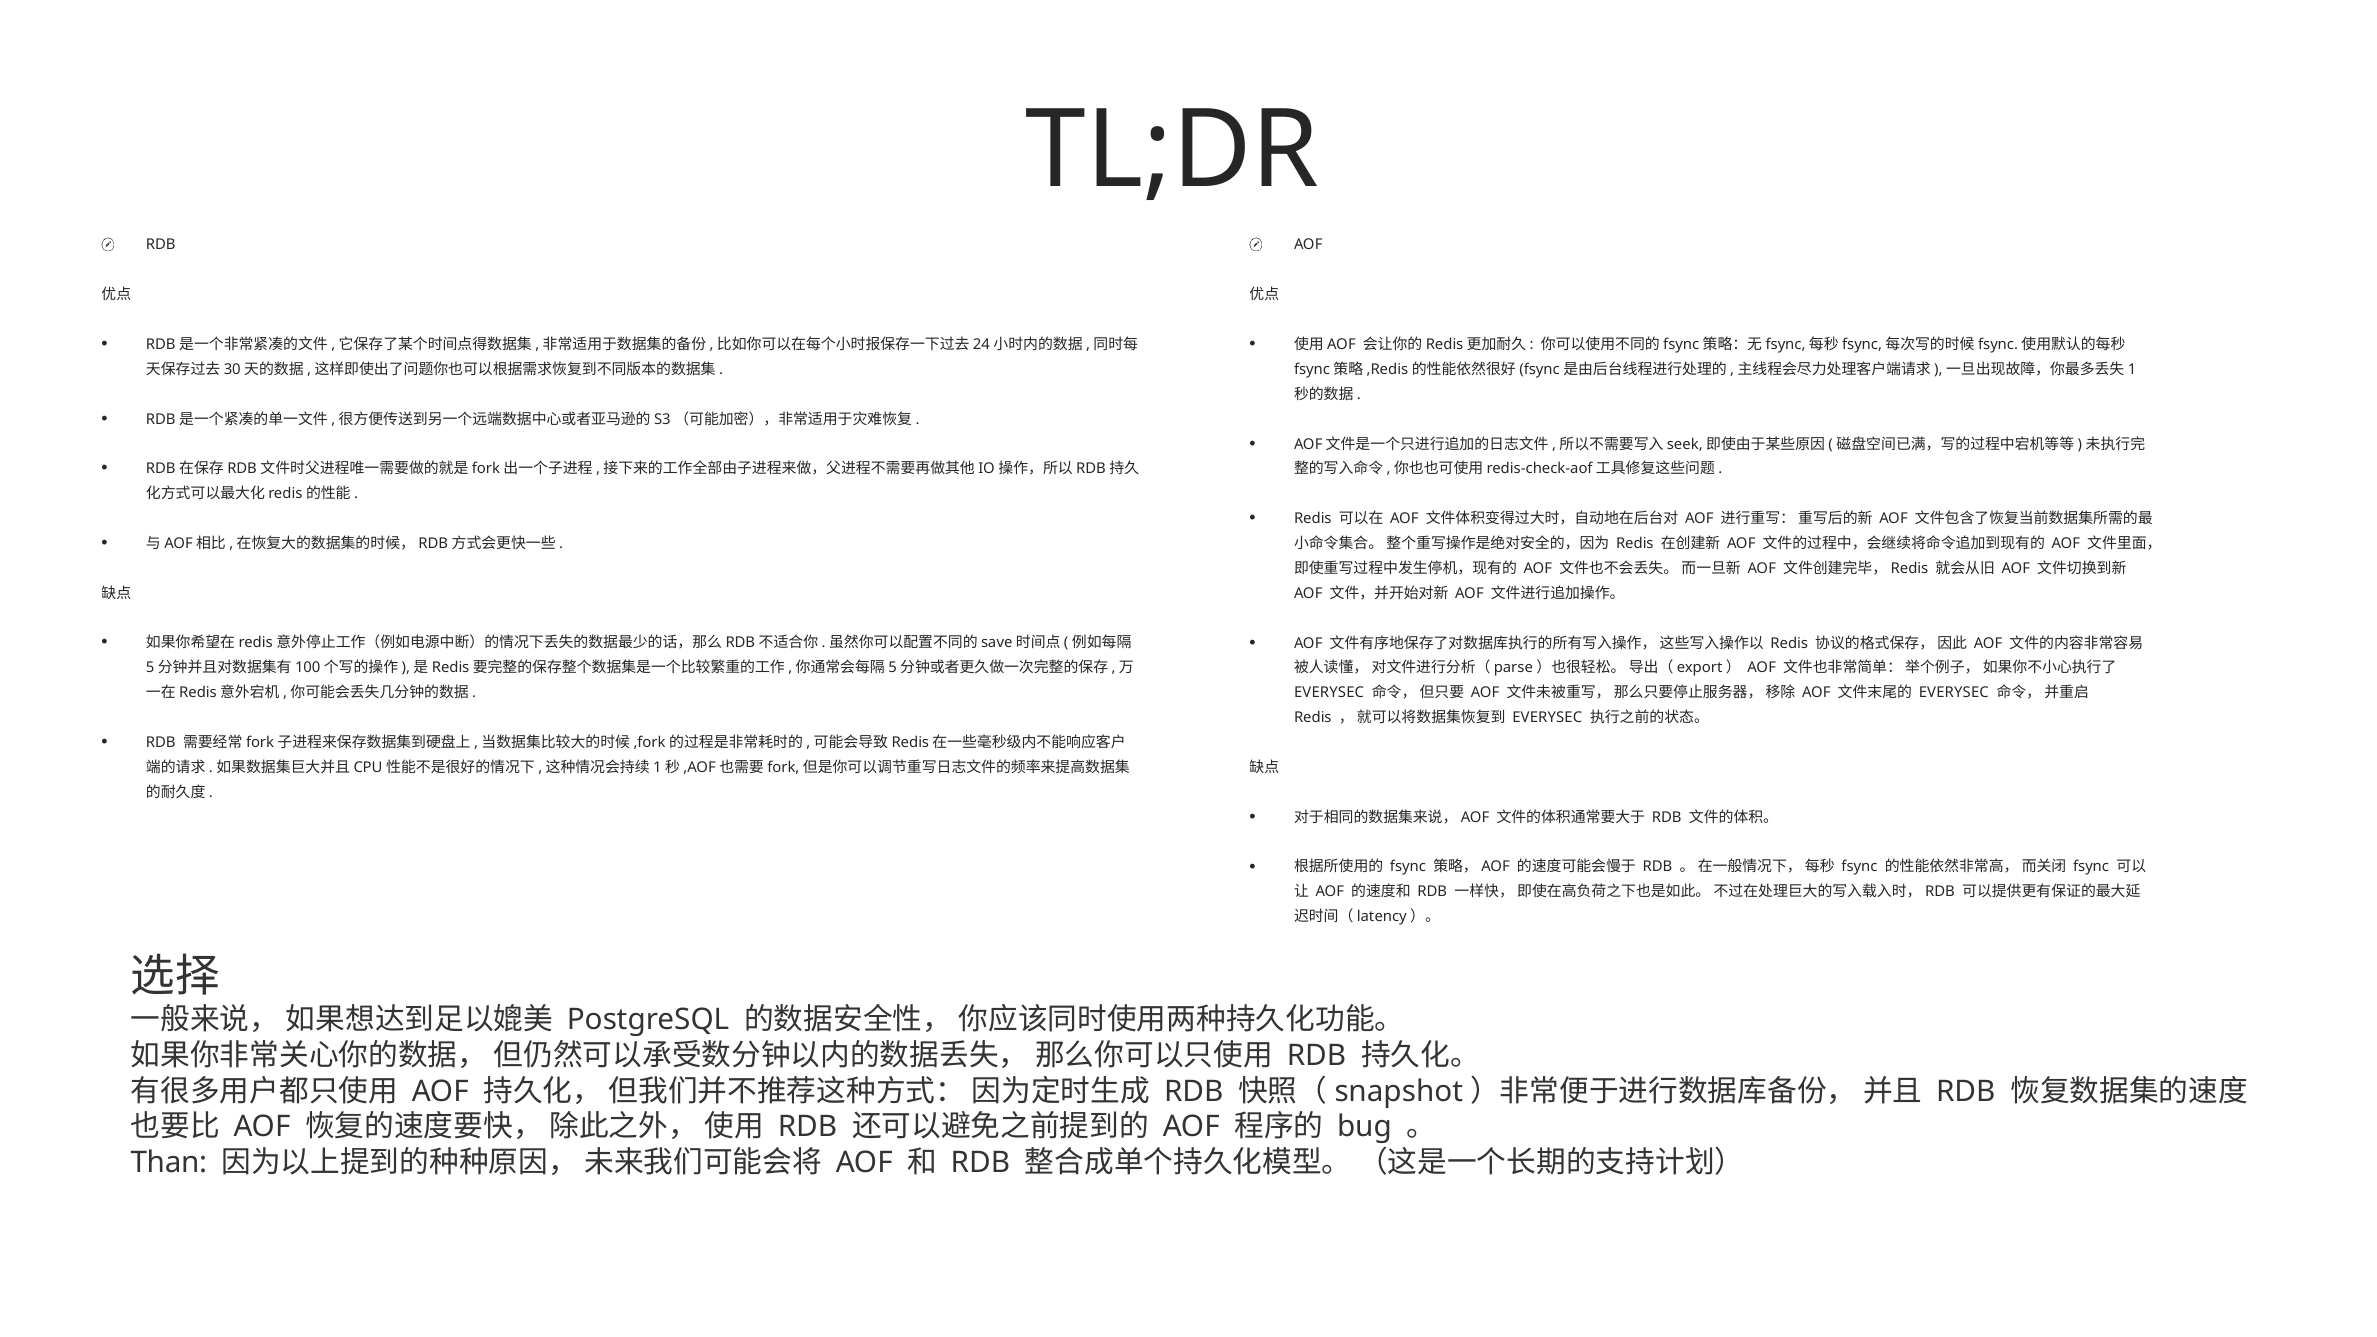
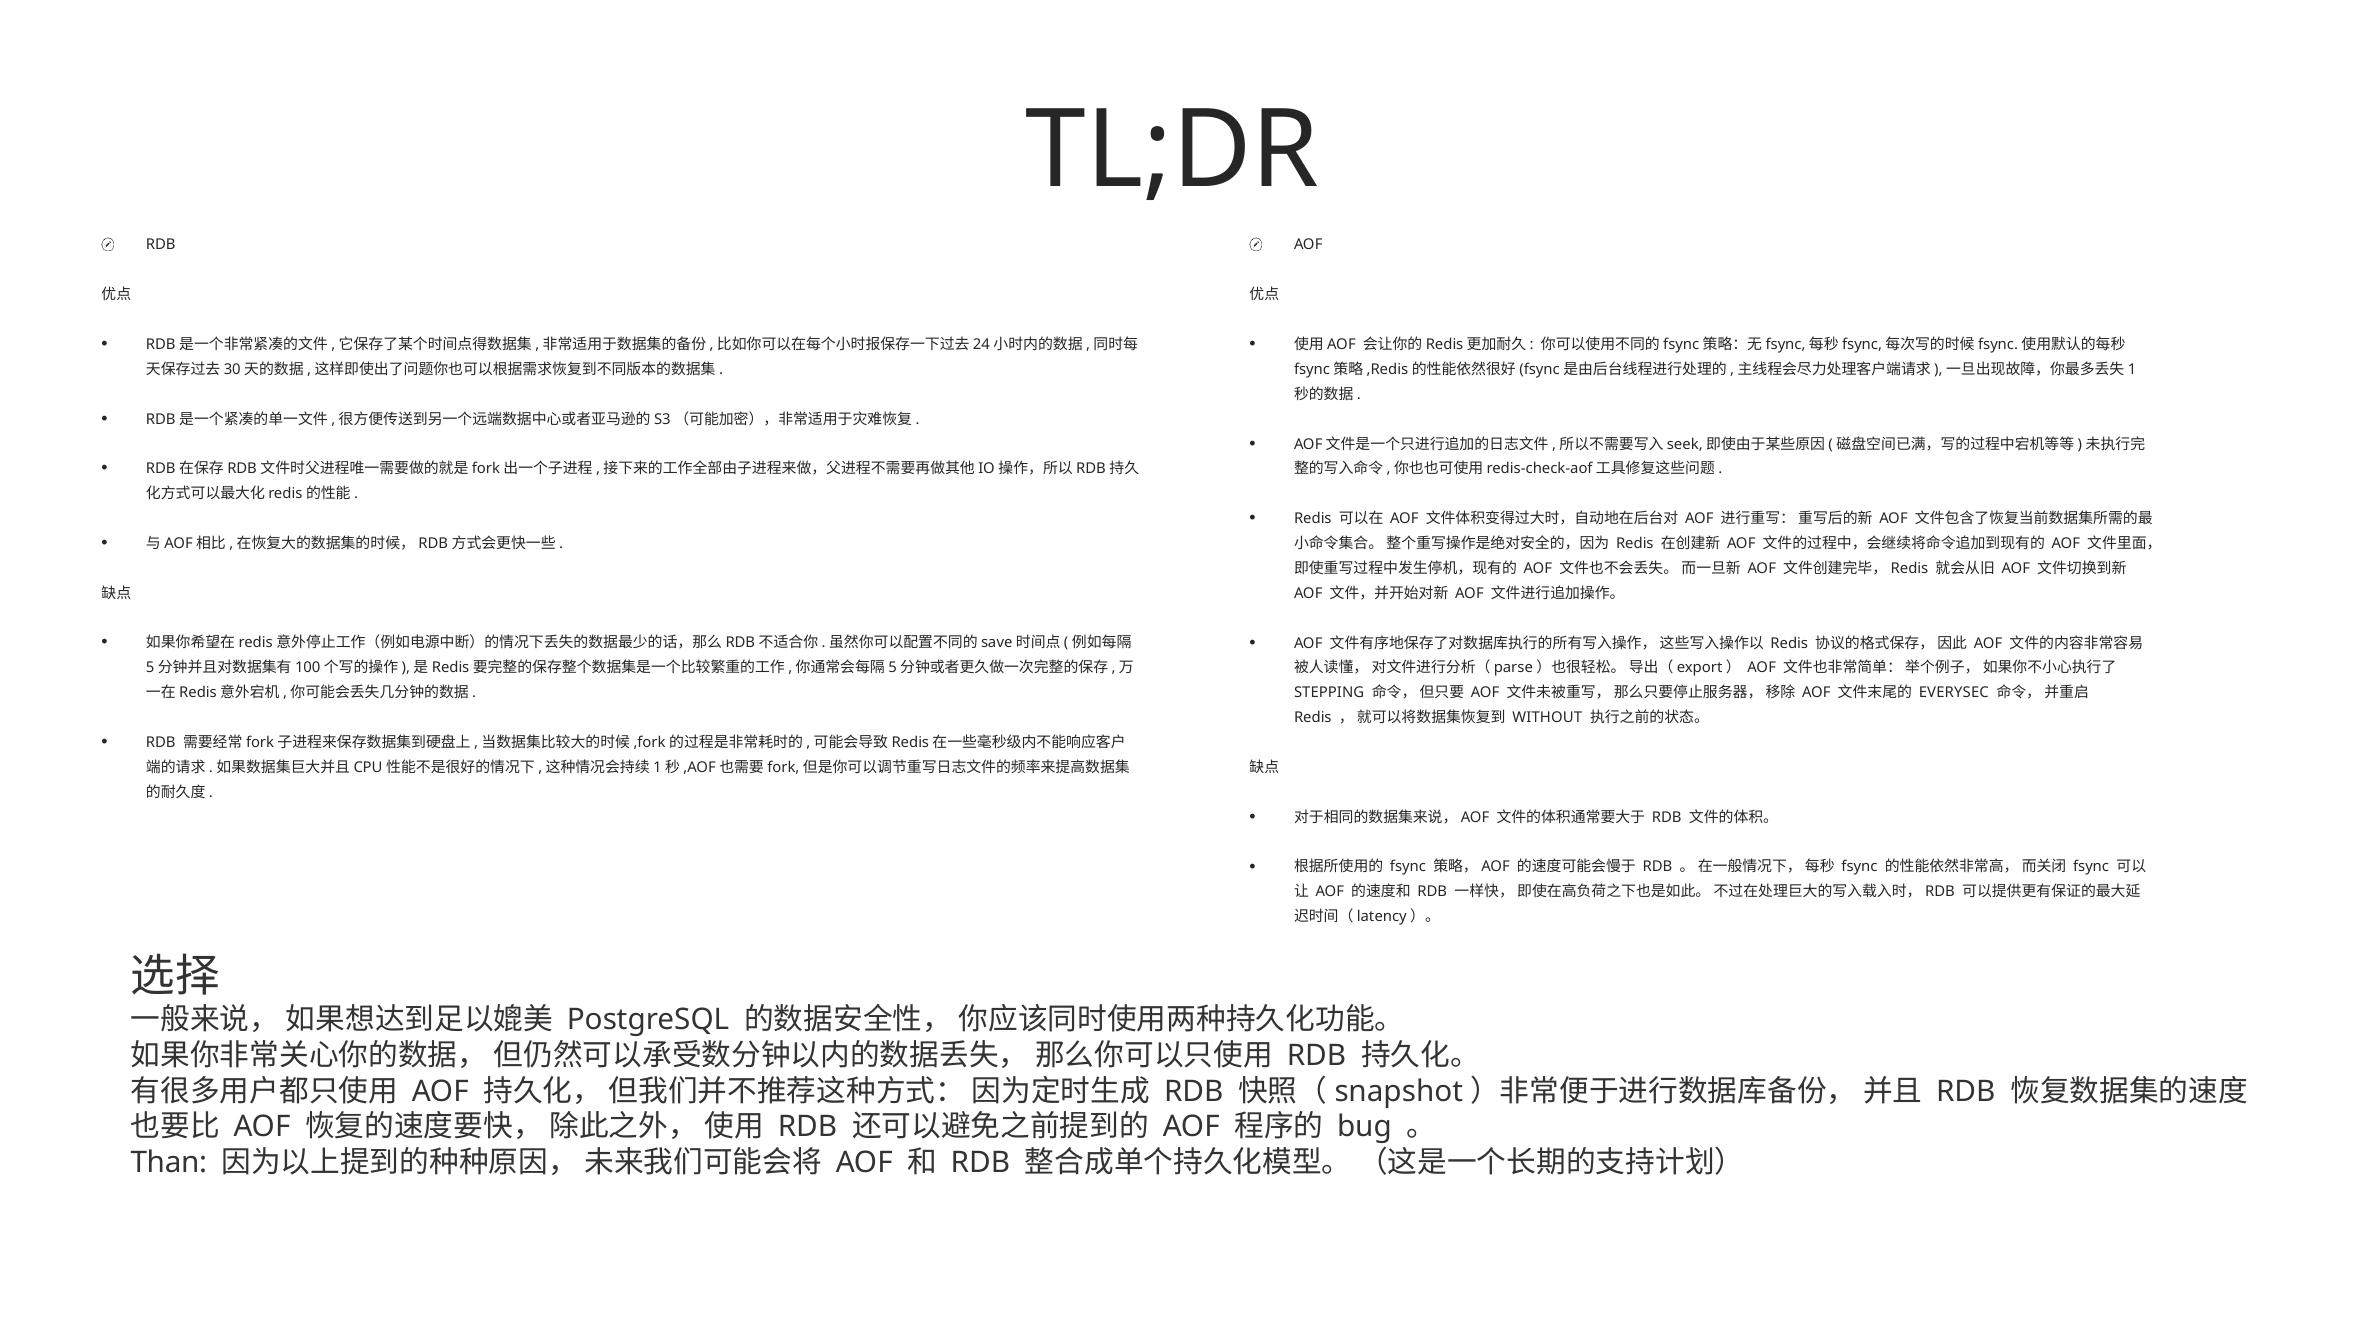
EVERYSEC: EVERYSEC -> STEPPING (1329, 693)
EVERYSEC: EVERYSEC -> WITHOUT (1547, 718)
